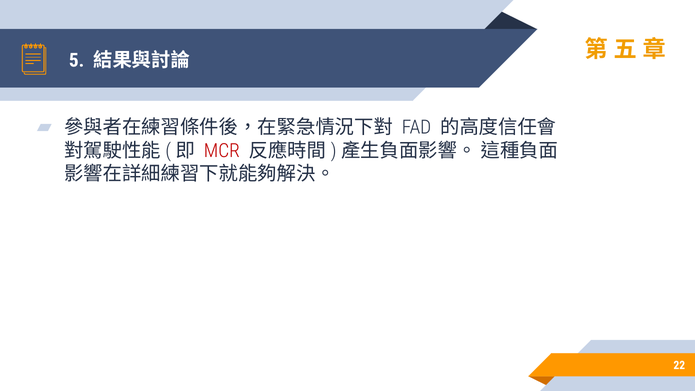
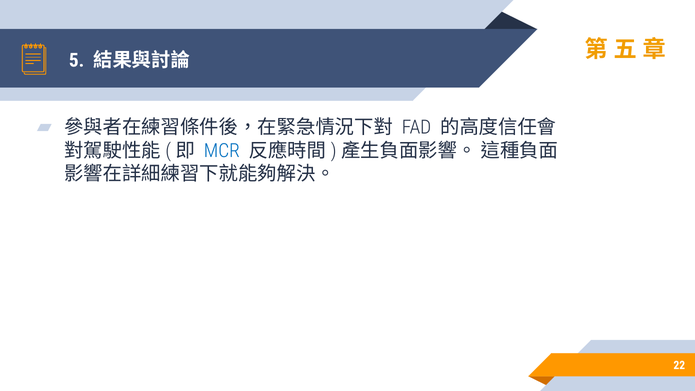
MCR colour: red -> blue (222, 151)
